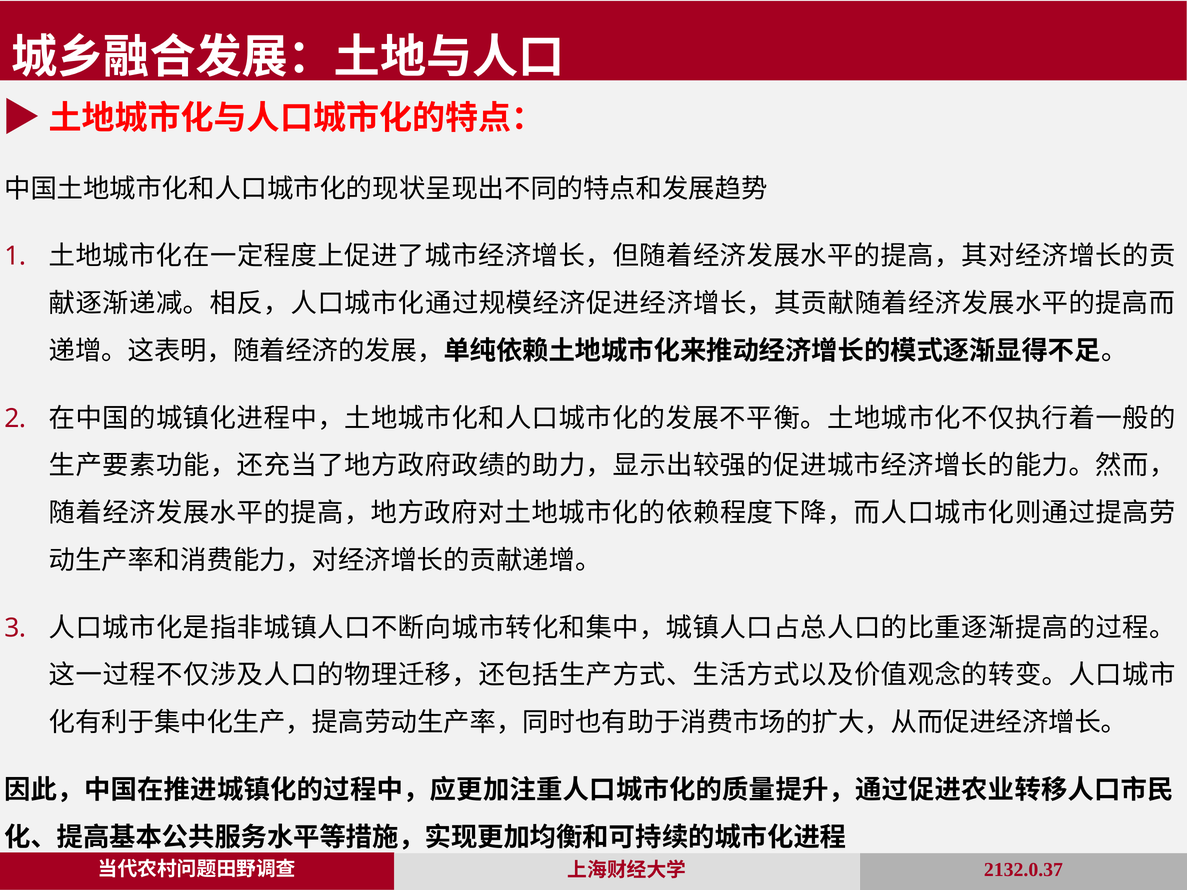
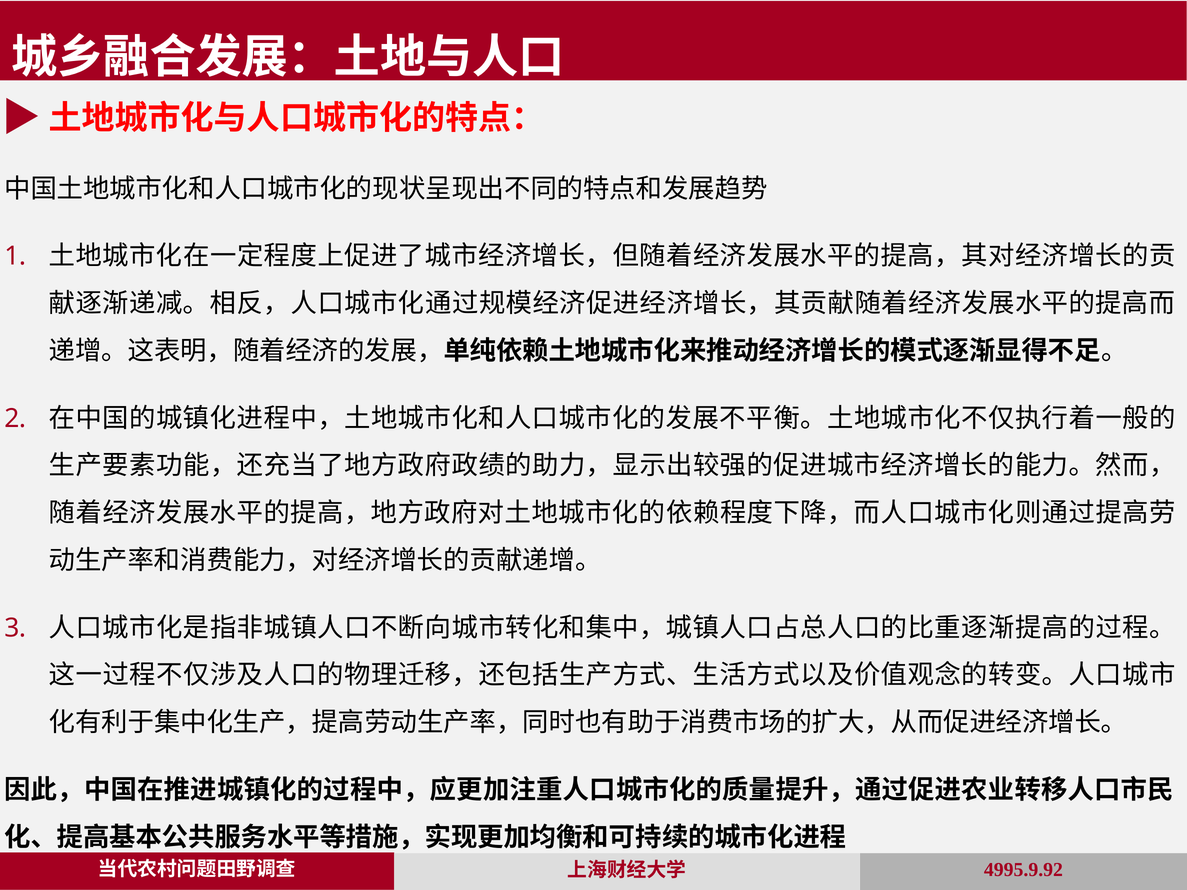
2132.0.37: 2132.0.37 -> 4995.9.92 (1023, 870)
